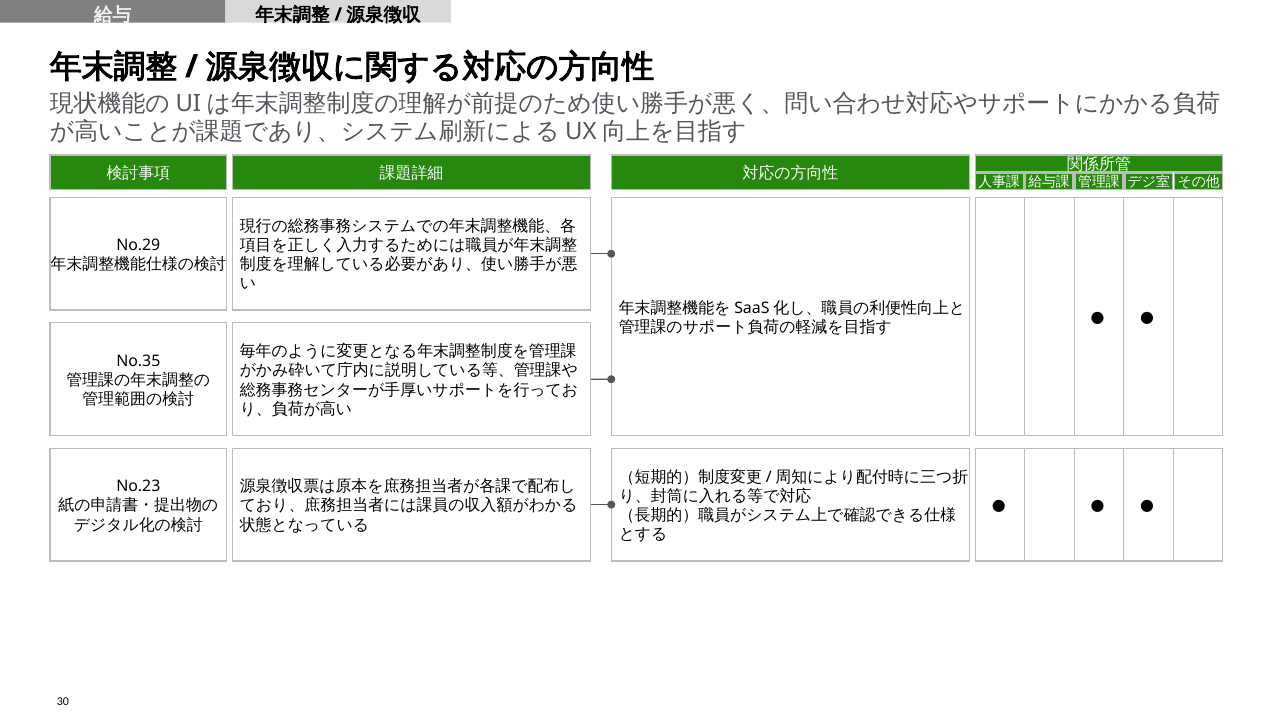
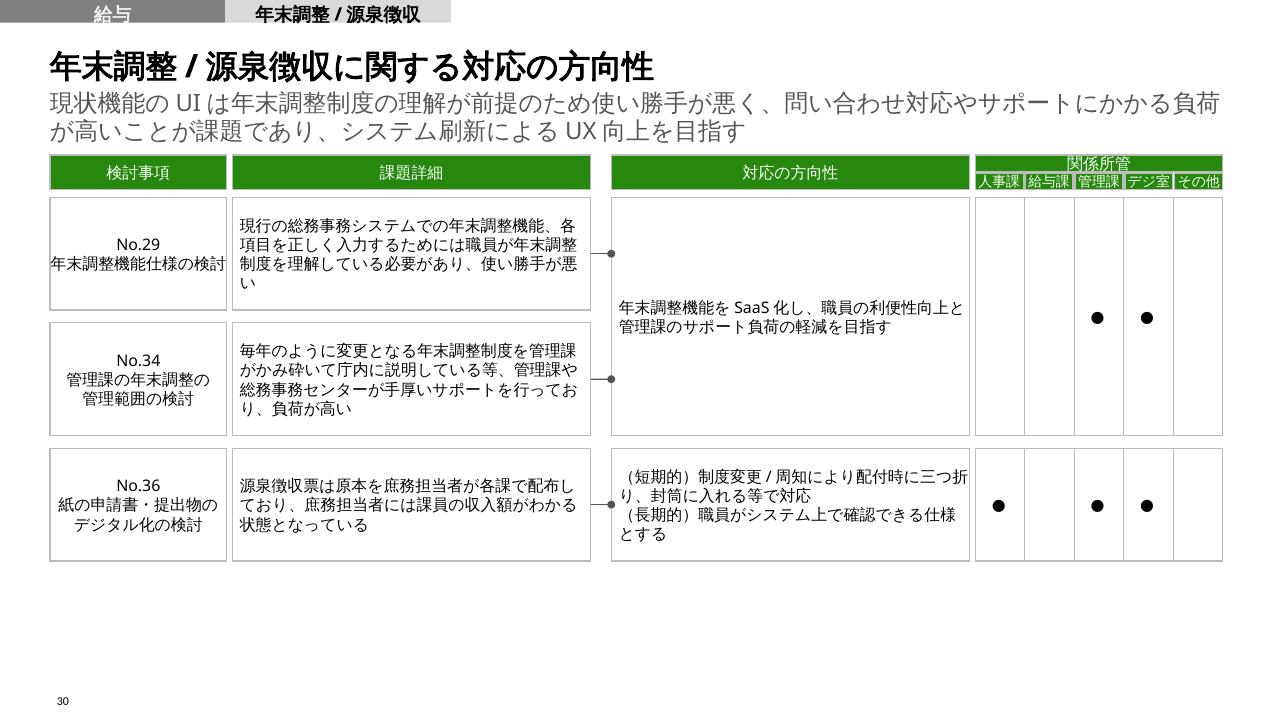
No.35: No.35 -> No.34 (138, 361)
No.23: No.23 -> No.36 (138, 487)
